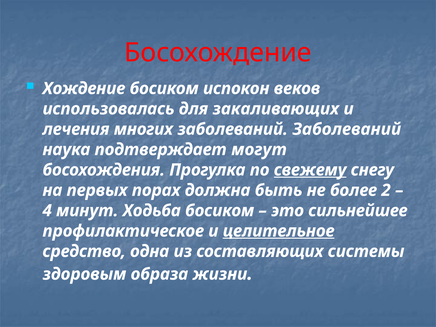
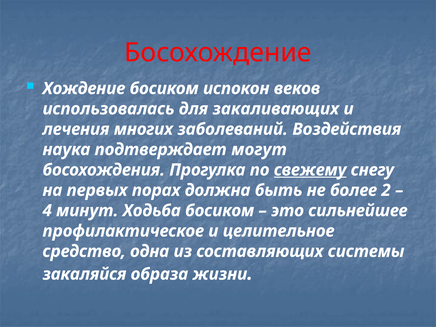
заболеваний Заболеваний: Заболеваний -> Воздействия (347, 129)
целительное underline: present -> none (279, 231)
здоровым: здоровым -> закаляйся (84, 274)
